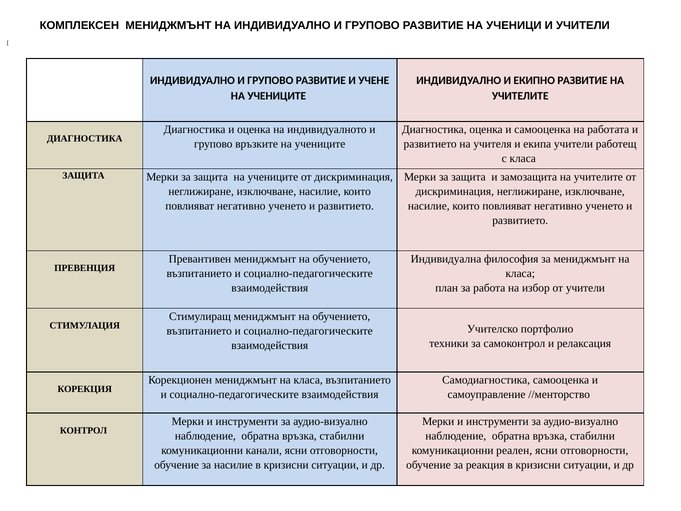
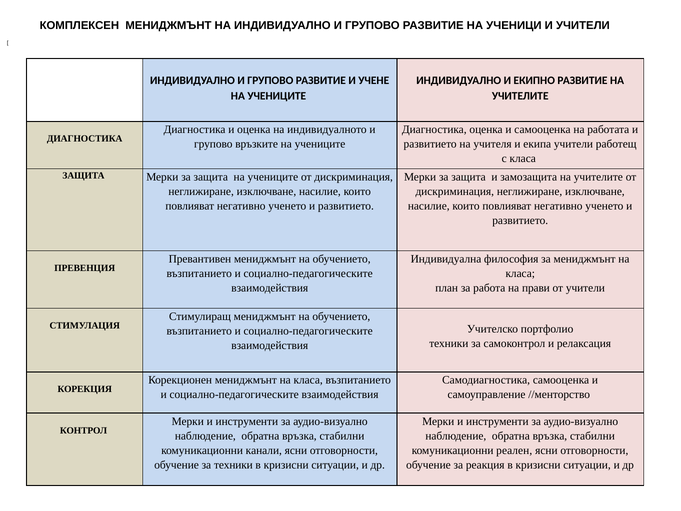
избор: избор -> прави (536, 288)
за насилие: насилие -> техники (233, 465)
